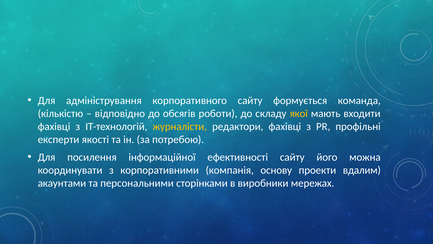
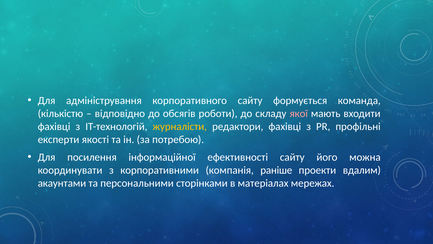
якої colour: yellow -> pink (299, 113)
основу: основу -> раніше (276, 170)
виробники: виробники -> матеріалах (263, 183)
